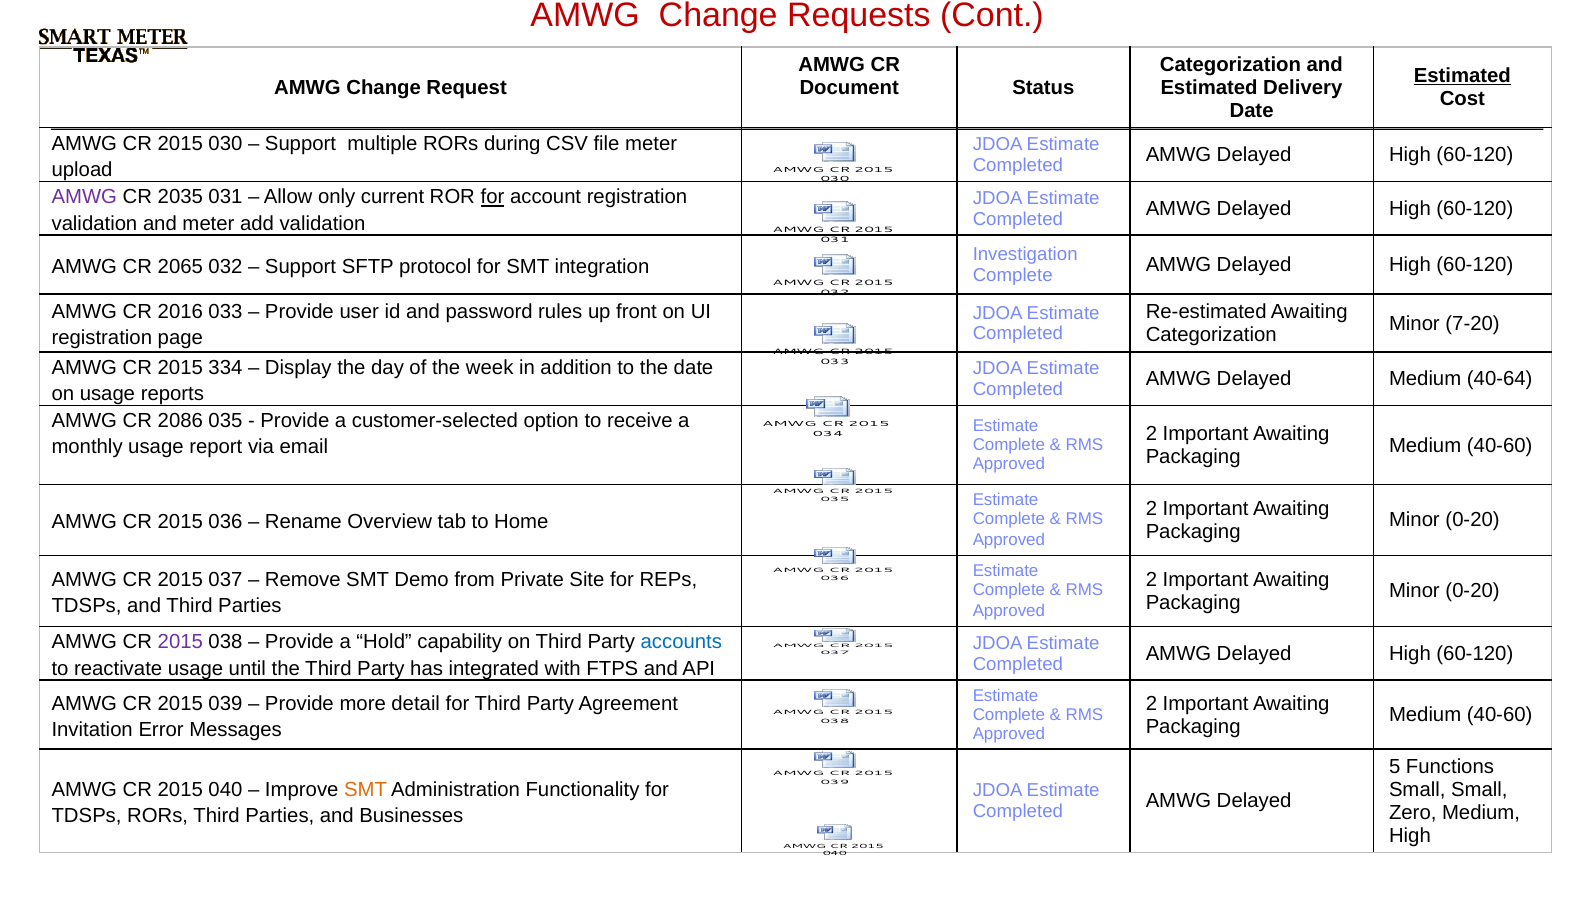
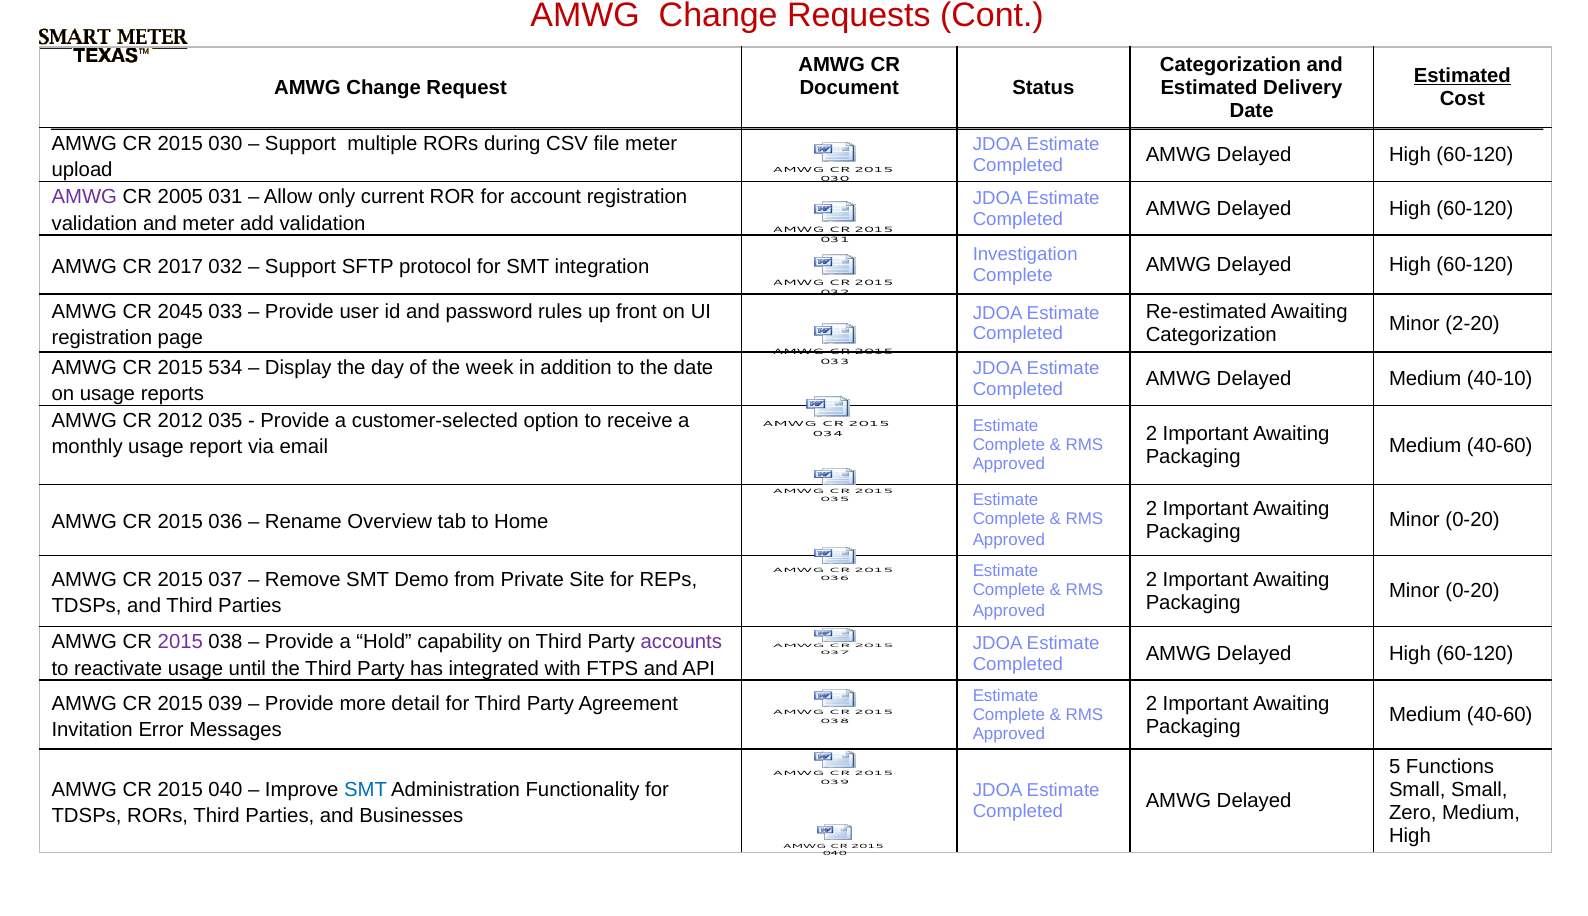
2035: 2035 -> 2005 (180, 197)
for underline: present -> none (492, 197)
2065: 2065 -> 2017 (180, 267)
2016: 2016 -> 2045 (180, 312)
7-20: 7-20 -> 2-20 (1473, 323)
334: 334 -> 534 (225, 368)
40-64: 40-64 -> 40-10 (1500, 379)
2086: 2086 -> 2012 (180, 421)
accounts colour: blue -> purple (681, 642)
SMT colour: orange -> blue (365, 790)
